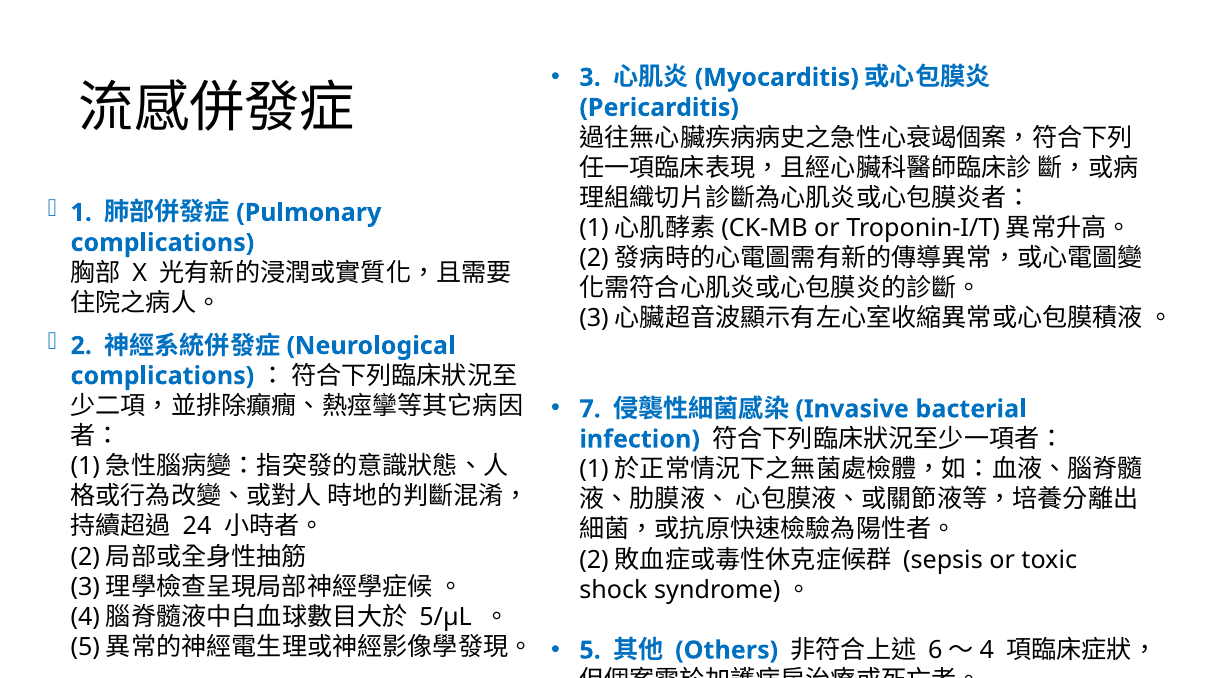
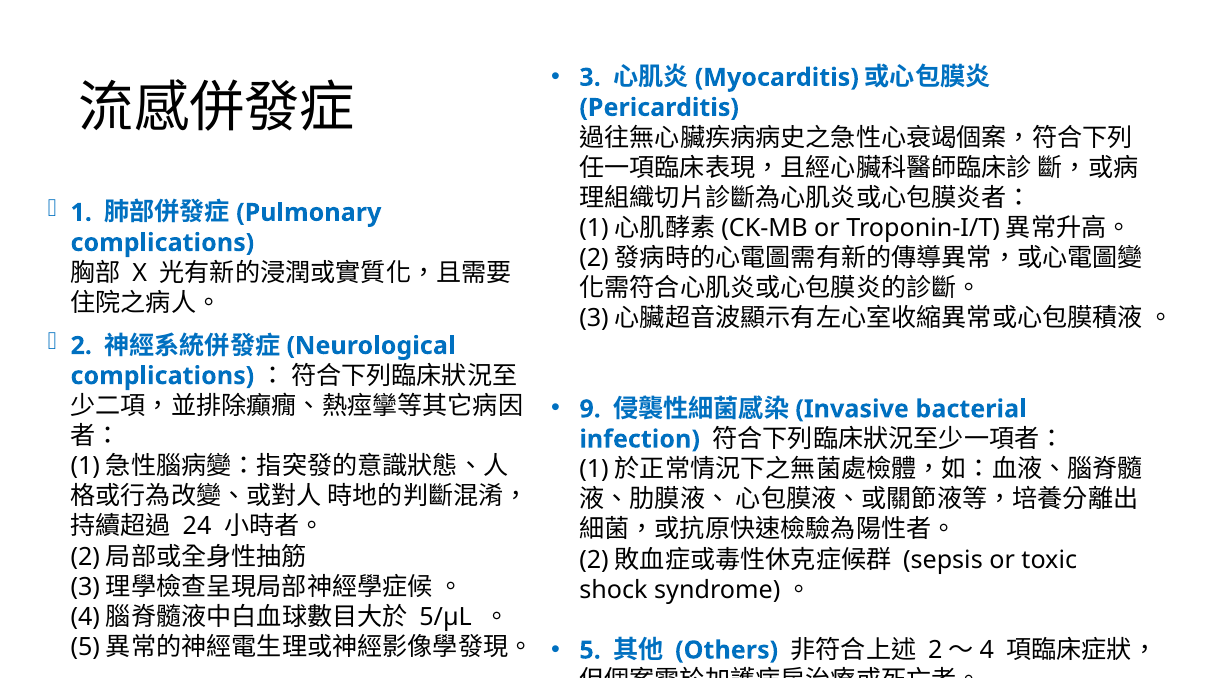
7: 7 -> 9 (590, 409)
6: 6 -> 2 (935, 650)
